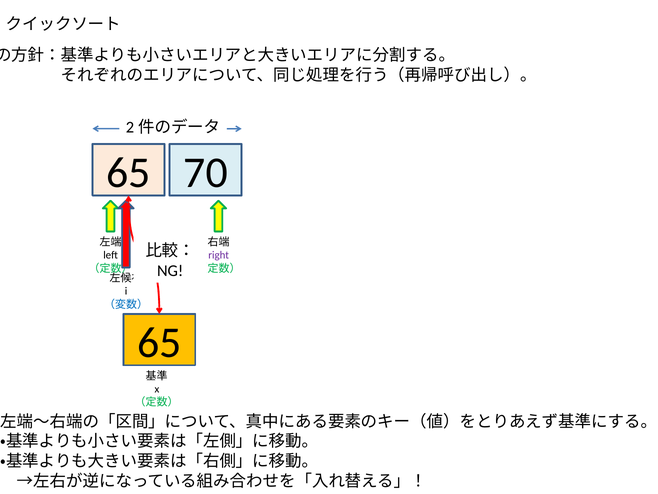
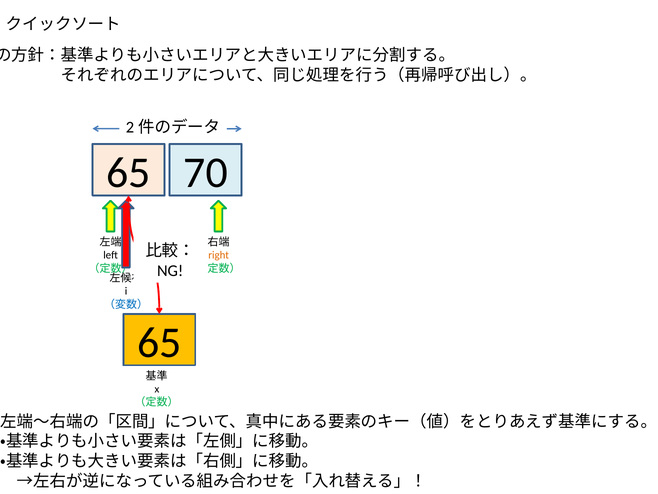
right colour: purple -> orange (219, 255)
